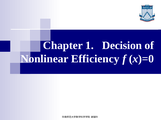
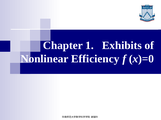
Decision: Decision -> Exhibits (122, 46)
